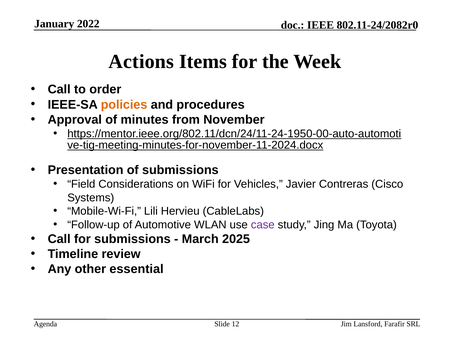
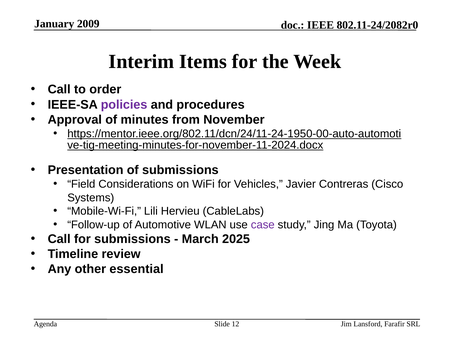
2022: 2022 -> 2009 (88, 24)
Actions: Actions -> Interim (141, 61)
policies colour: orange -> purple (124, 104)
